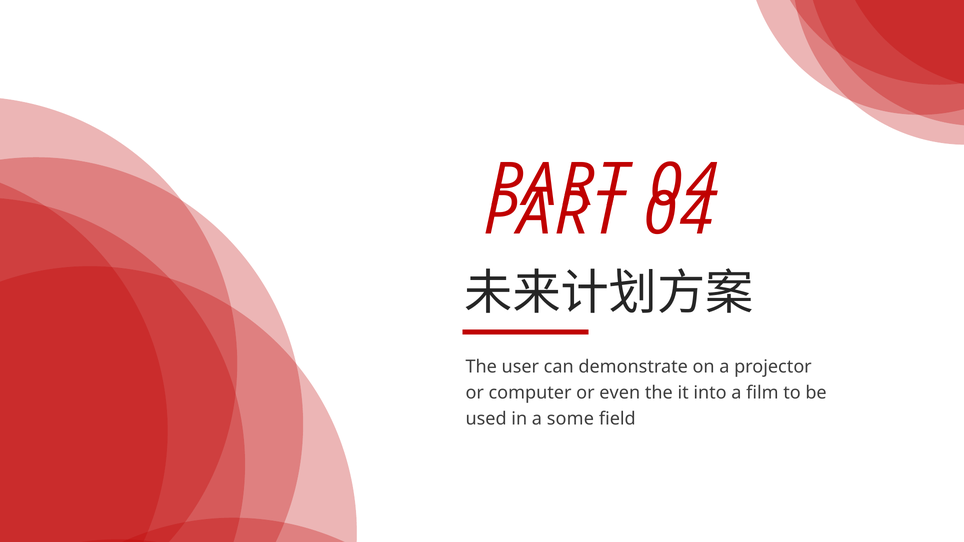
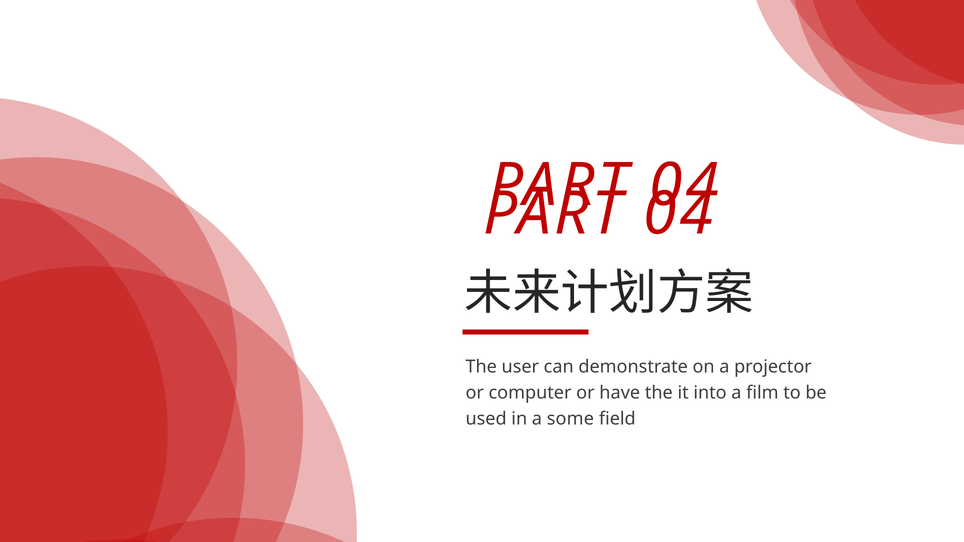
even: even -> have (620, 393)
